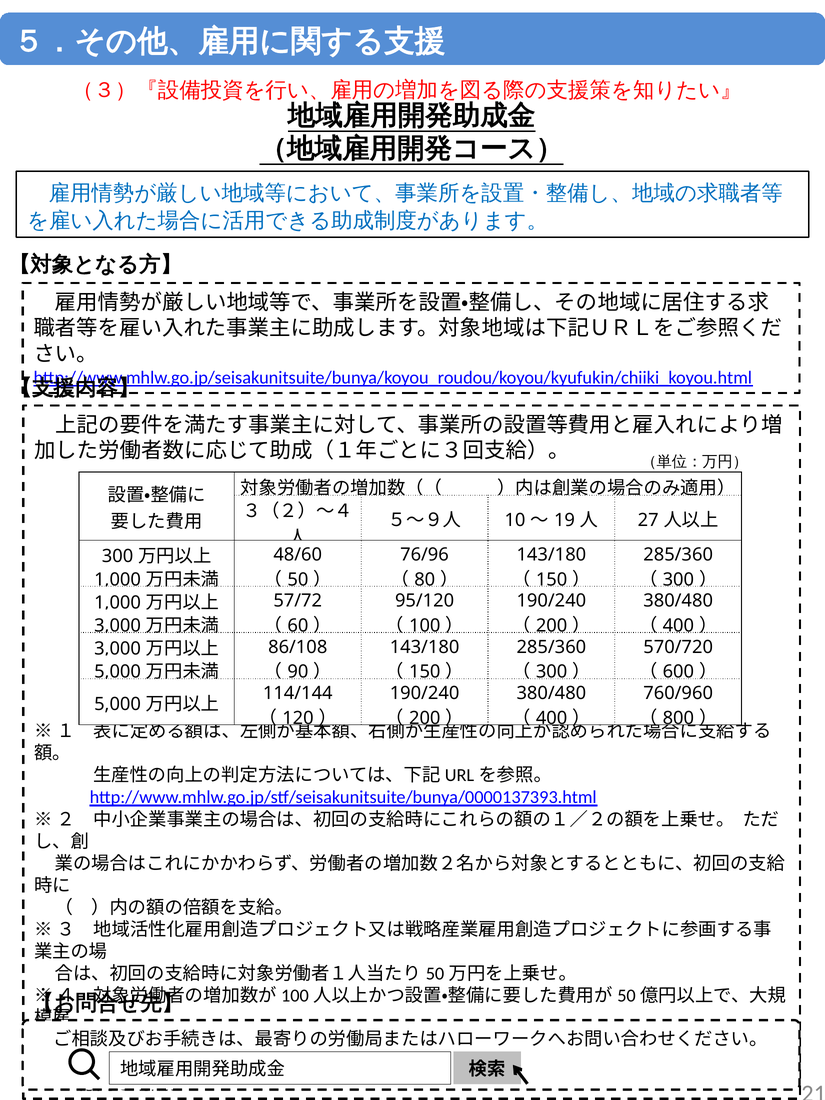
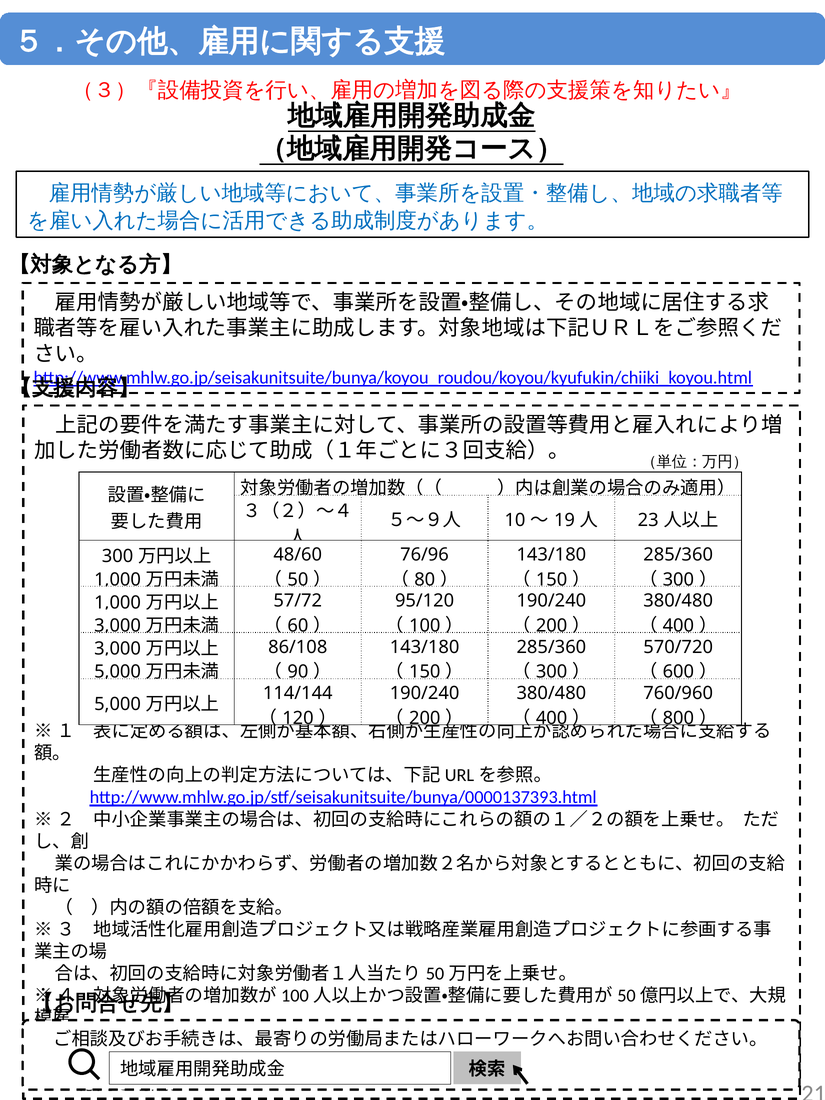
27: 27 -> 23 (648, 520)
